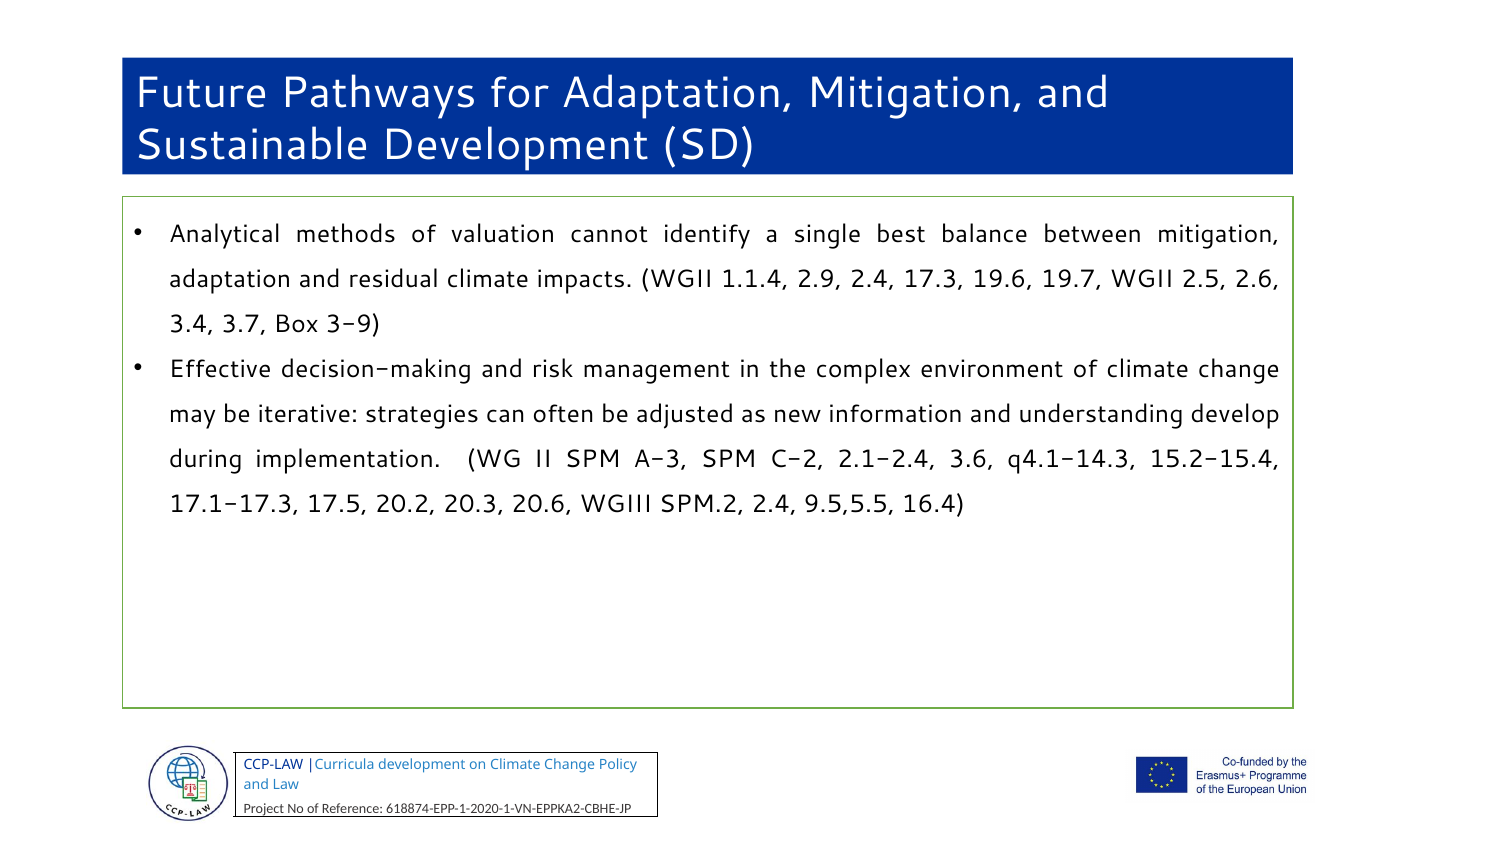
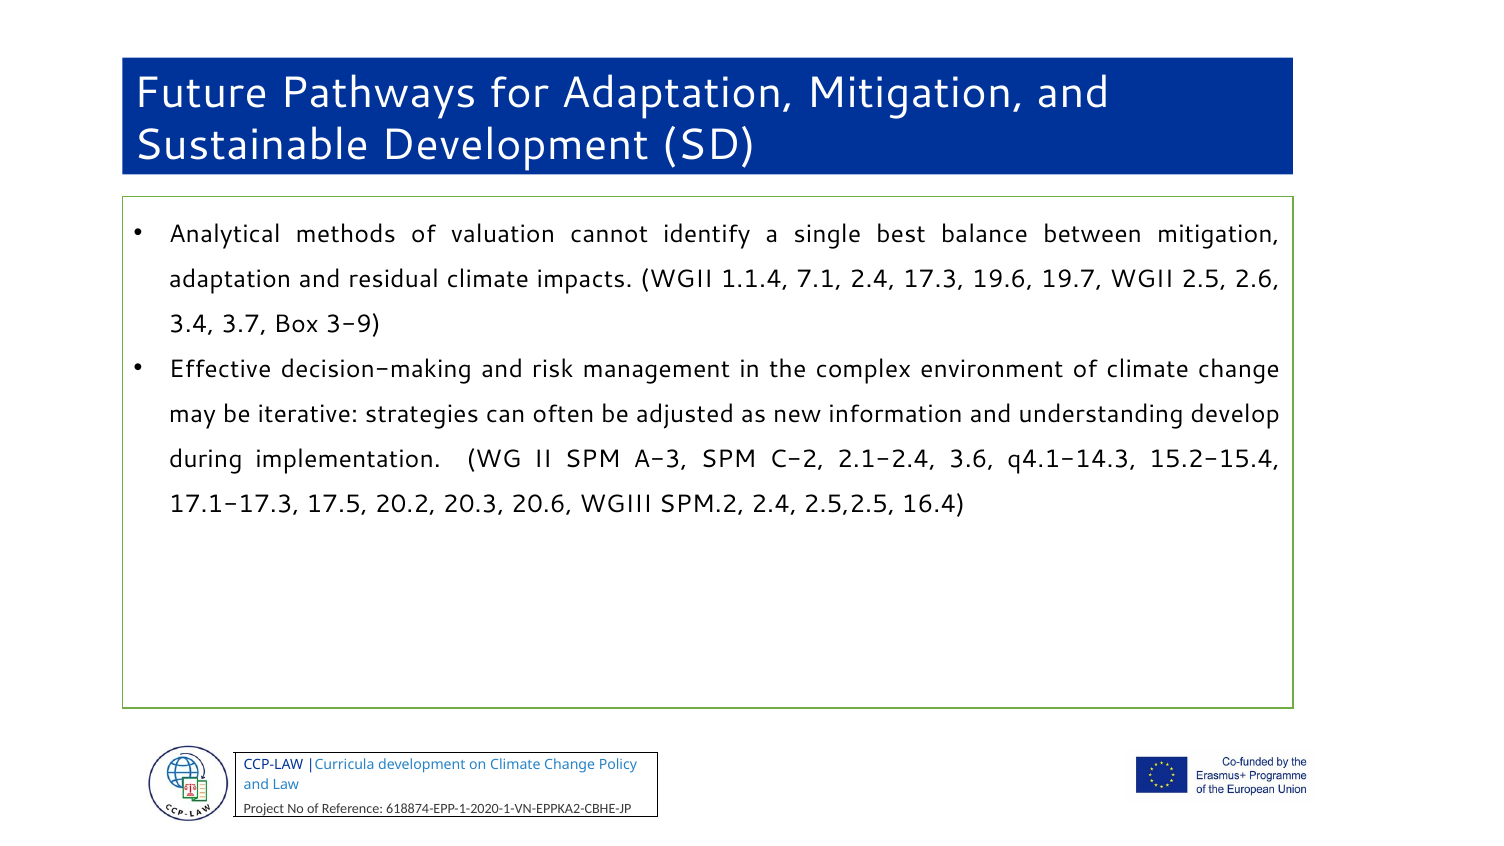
2.9: 2.9 -> 7.1 (819, 279)
9.5,5.5: 9.5,5.5 -> 2.5,2.5 (849, 504)
